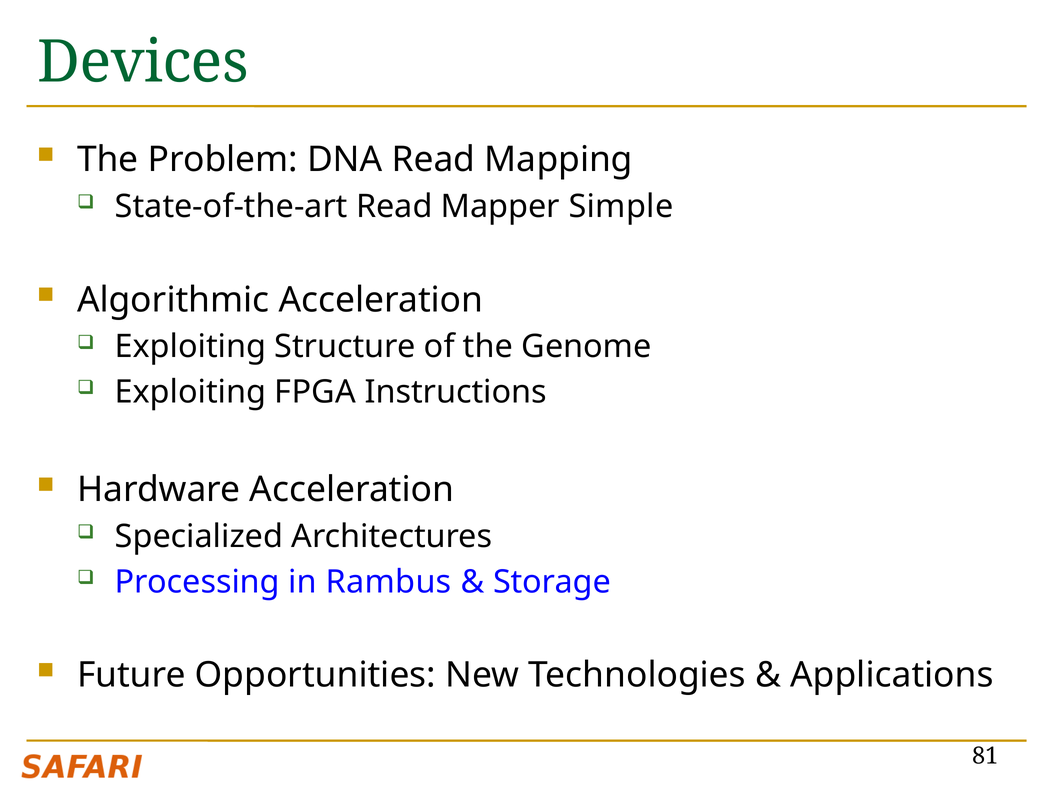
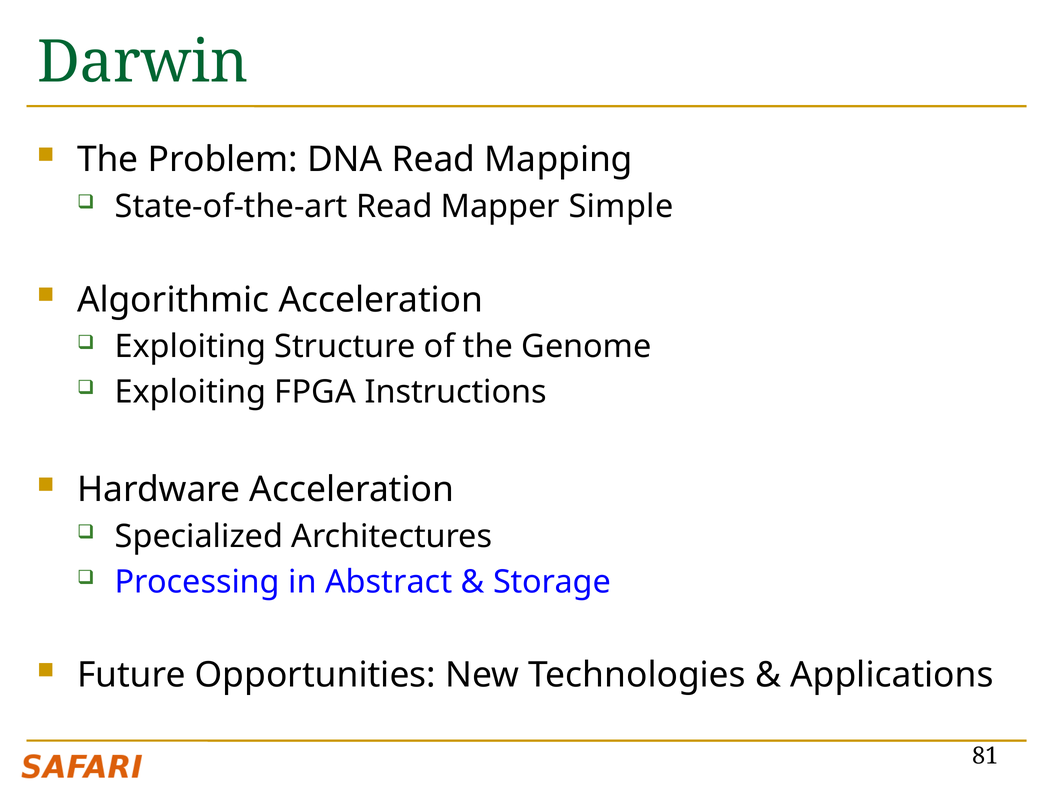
Devices: Devices -> Darwin (143, 63)
Rambus: Rambus -> Abstract (389, 582)
